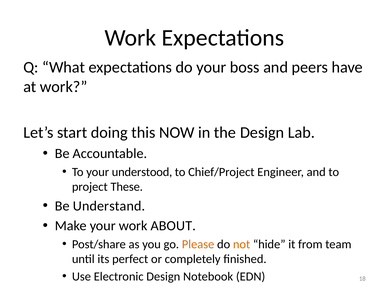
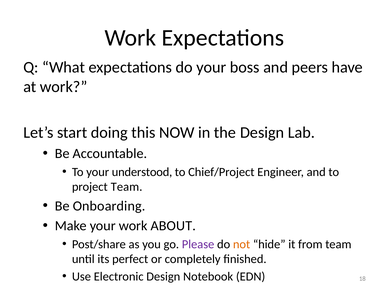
project These: These -> Team (127, 187)
Understand: Understand -> Onboarding (109, 206)
Please colour: orange -> purple (198, 244)
